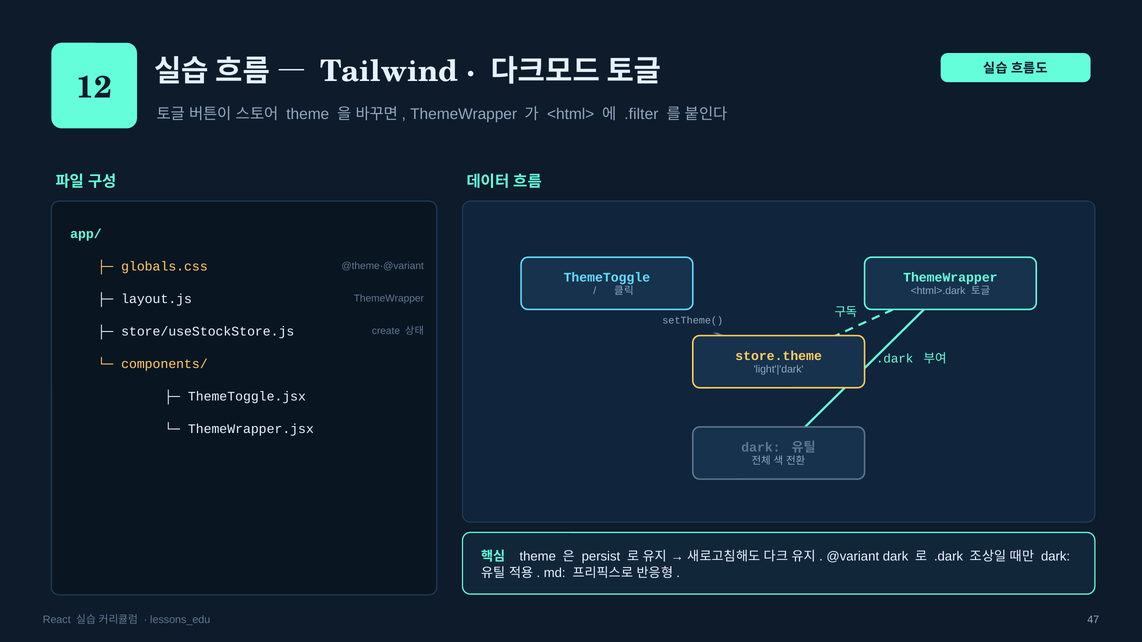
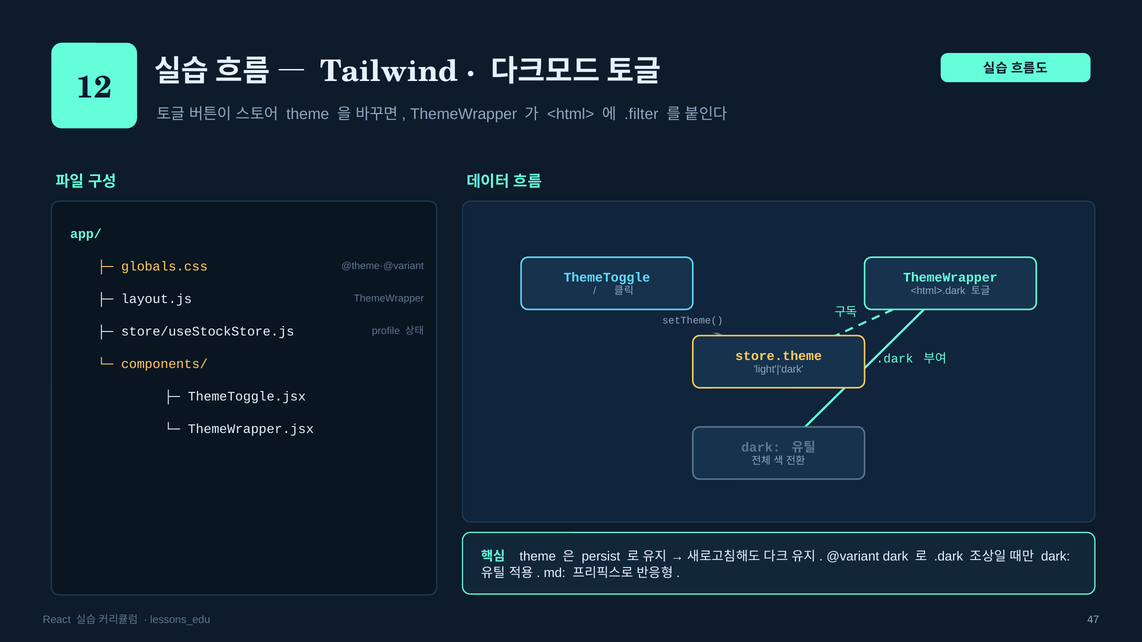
create: create -> profile (386, 331)
